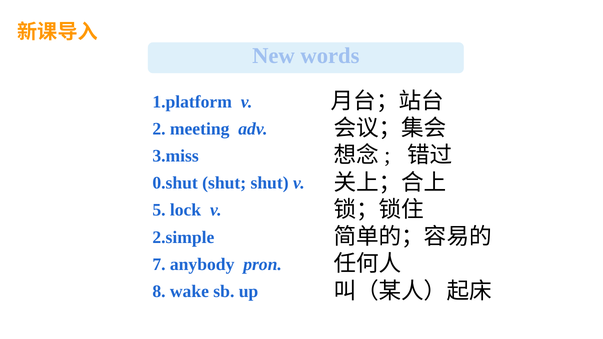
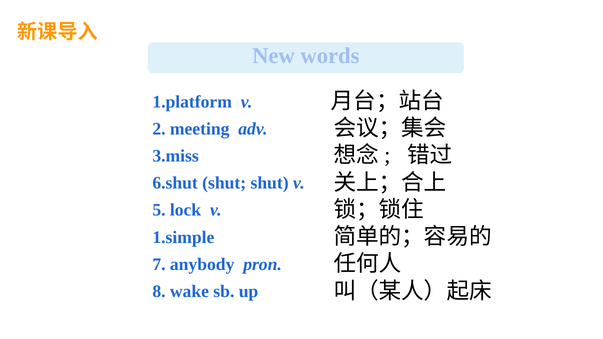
0.shut: 0.shut -> 6.shut (175, 183)
2.simple: 2.simple -> 1.simple (183, 237)
